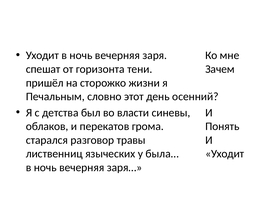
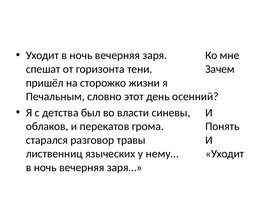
была…: была… -> нему… (162, 154)
